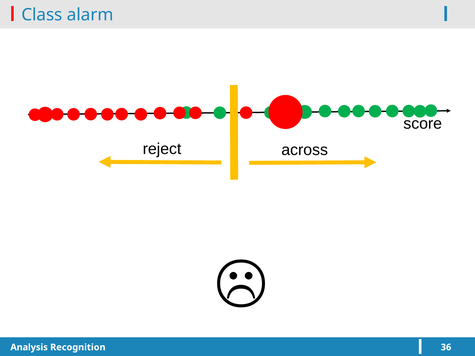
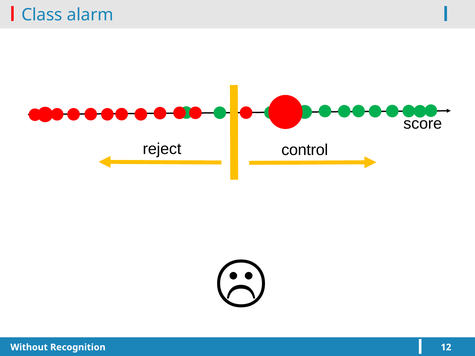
across: across -> control (305, 150)
Analysis: Analysis -> Without (29, 347)
36: 36 -> 12 (446, 347)
